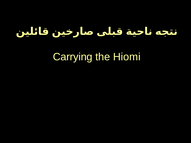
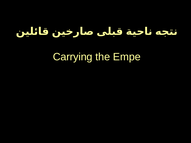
Hiomi: Hiomi -> Empe (127, 57)
